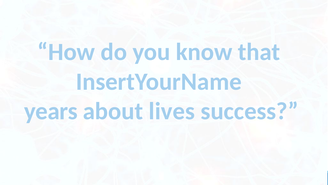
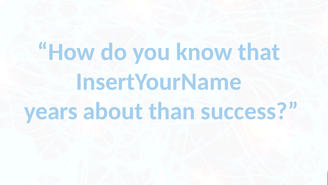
lives: lives -> than (172, 111)
